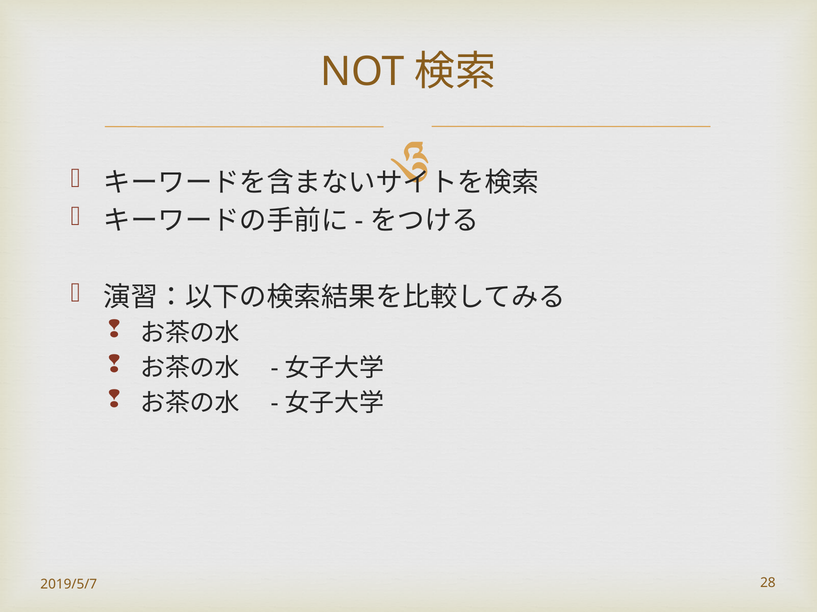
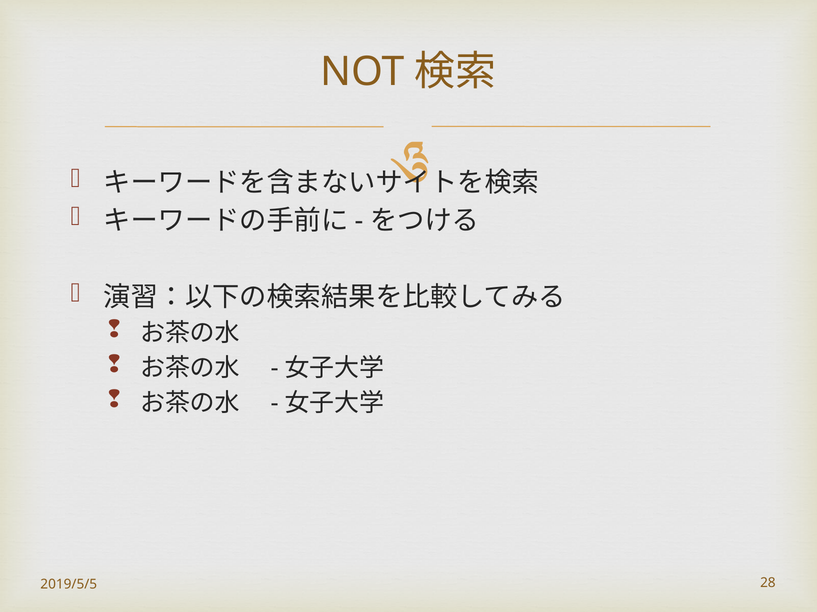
2019/5/7: 2019/5/7 -> 2019/5/5 (69, 585)
